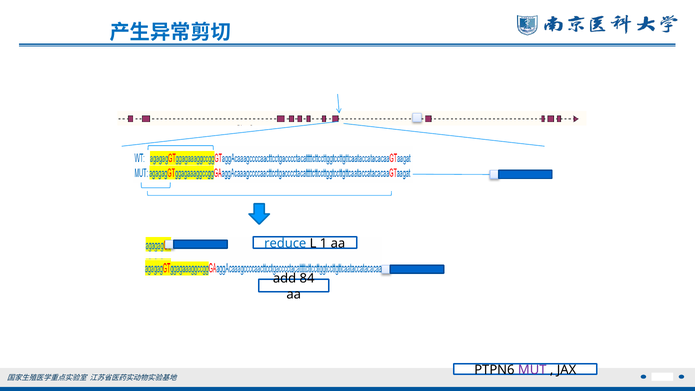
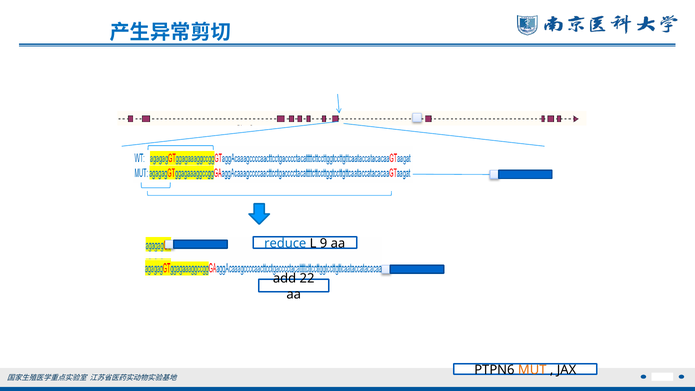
1: 1 -> 9 (324, 243)
84: 84 -> 22 (307, 279)
MUT colour: purple -> orange (532, 370)
